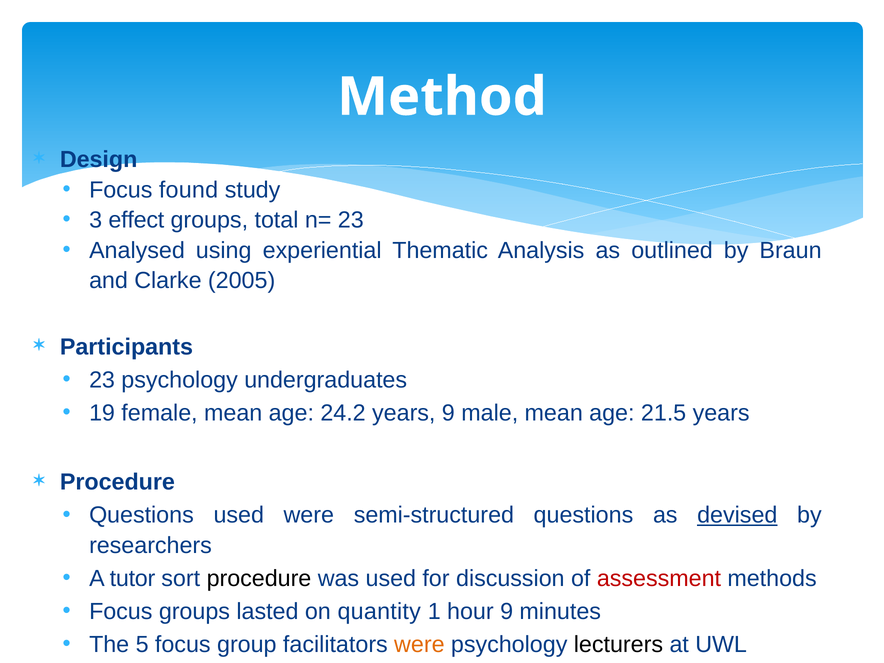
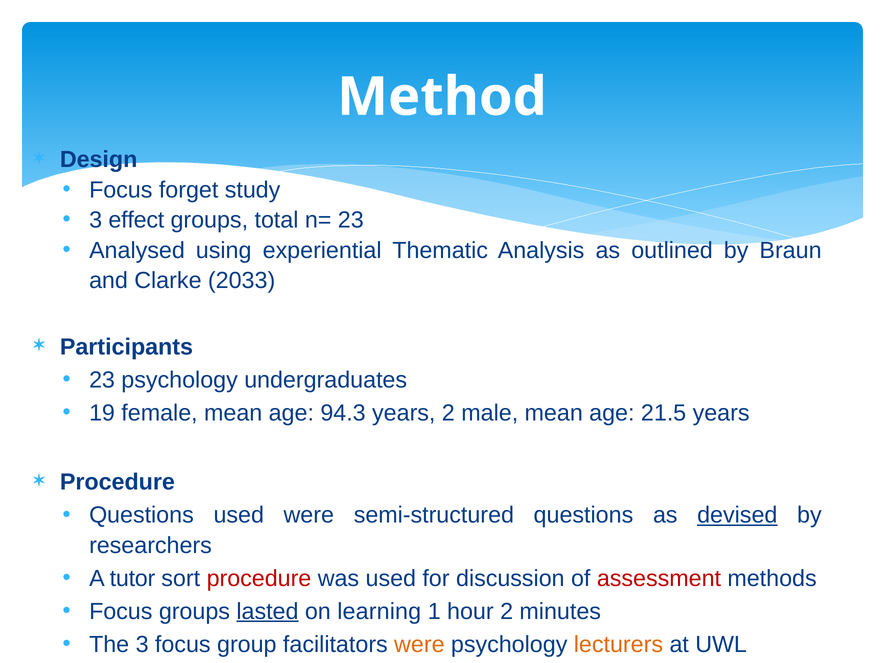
found: found -> forget (189, 190)
2005: 2005 -> 2033 (242, 281)
24.2: 24.2 -> 94.3 (343, 413)
years 9: 9 -> 2 (448, 413)
procedure colour: black -> red (259, 578)
lasted underline: none -> present (267, 611)
quantity: quantity -> learning (379, 611)
hour 9: 9 -> 2 (507, 611)
The 5: 5 -> 3 (142, 644)
lecturers colour: black -> orange (618, 644)
